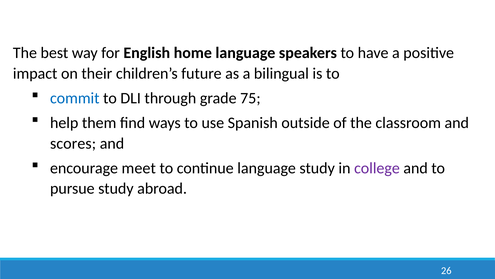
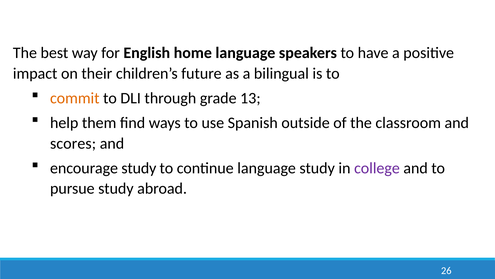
commit colour: blue -> orange (75, 98)
75: 75 -> 13 (250, 98)
encourage meet: meet -> study (139, 168)
